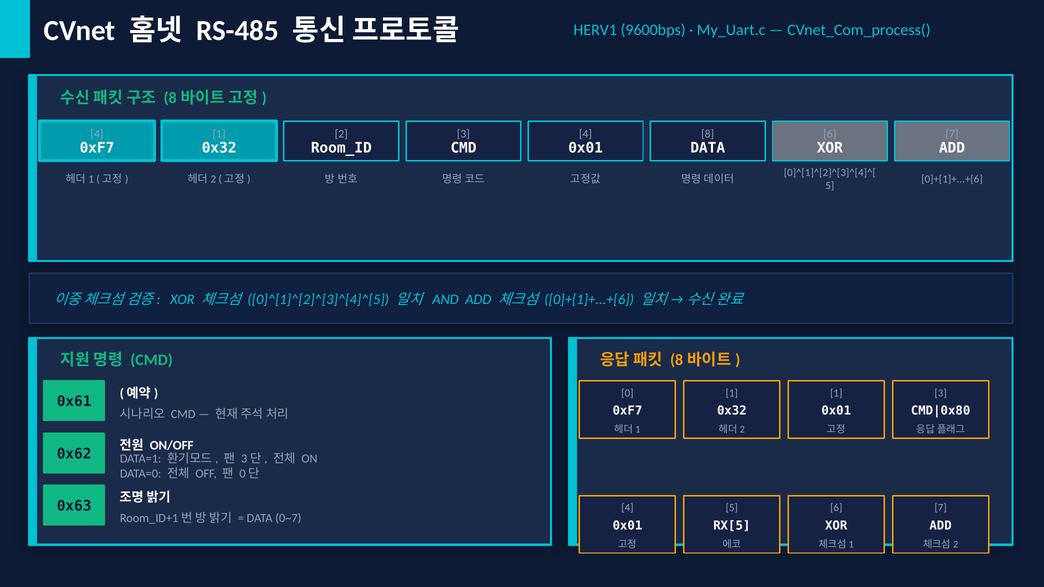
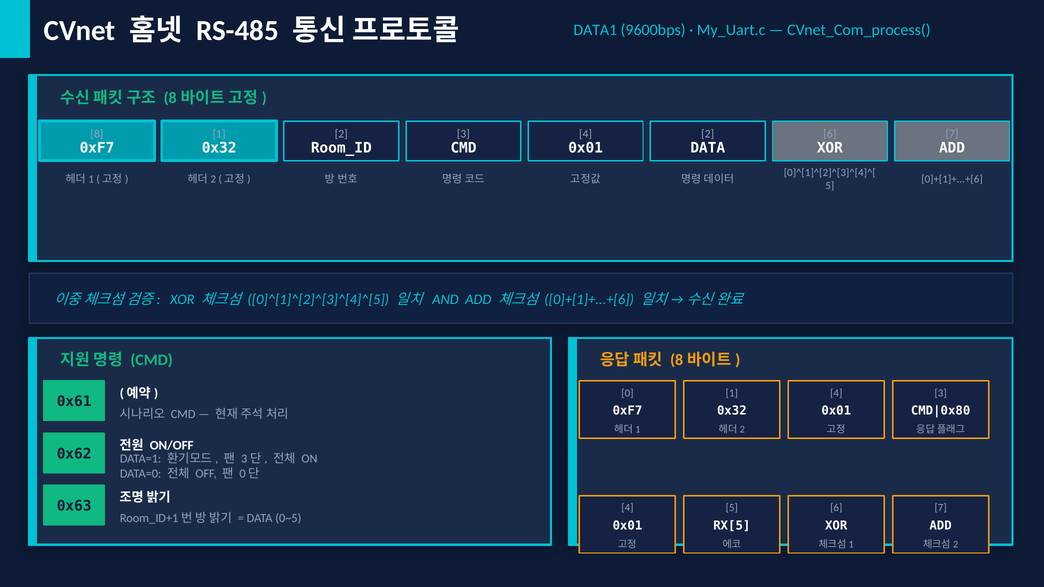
HERV1: HERV1 -> DATA1 (595, 30)
4: 4 -> 8 (97, 134)
8: 8 -> 2 (708, 134)
1: 1 -> 4 (836, 393)
0~7: 0~7 -> 0~5 (288, 519)
